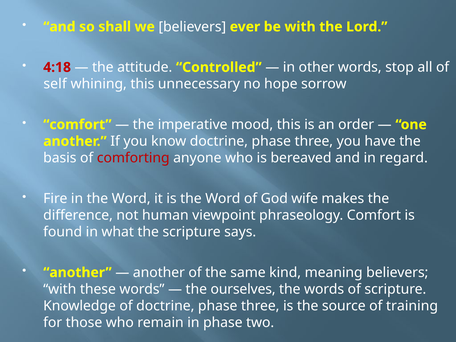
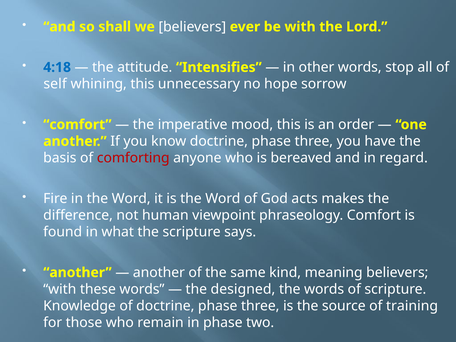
4:18 colour: red -> blue (57, 67)
Controlled: Controlled -> Intensifies (219, 67)
wife: wife -> acts (305, 199)
ourselves: ourselves -> designed (243, 289)
